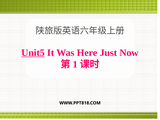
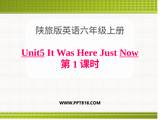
Now underline: none -> present (129, 53)
